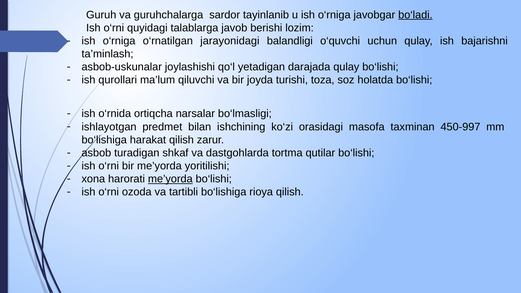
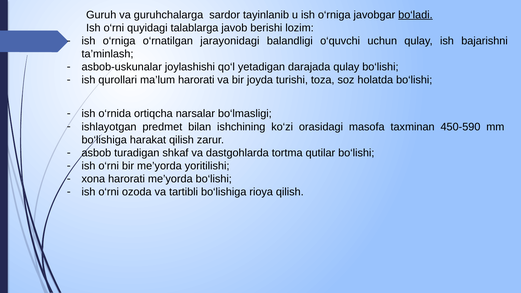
ma’lum qiluvchi: qiluvchi -> harorati (196, 80)
450-997: 450-997 -> 450-590 (460, 127)
me’yorda underline: present -> none (170, 179)
